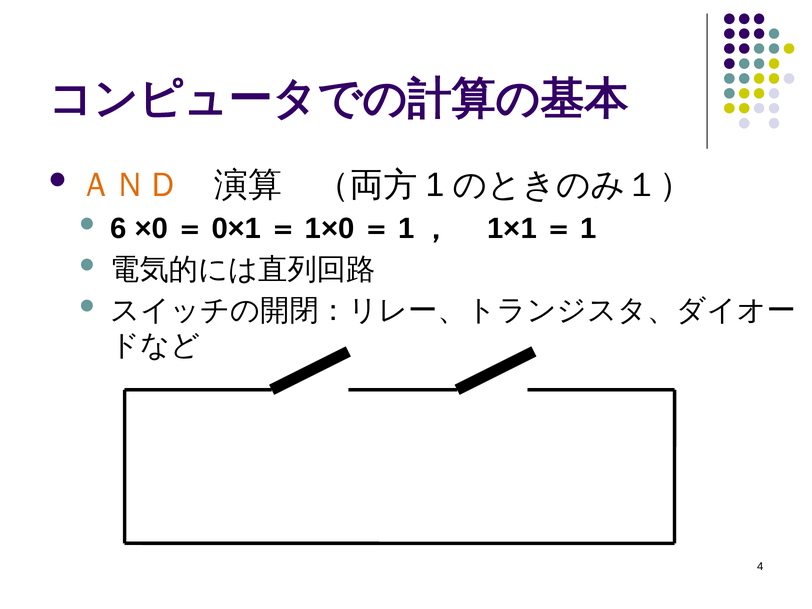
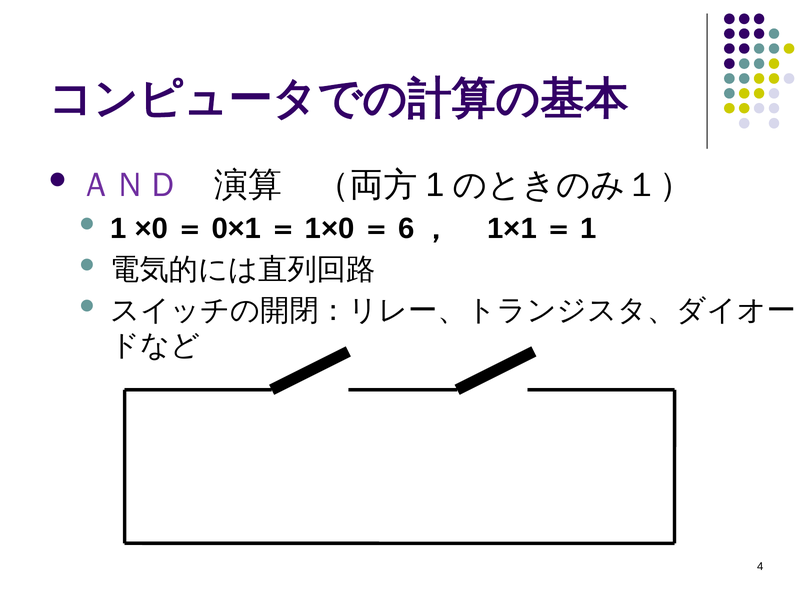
ＡＮＤ colour: orange -> purple (130, 185)
6: 6 -> 1 (118, 228)
1: 1 -> 6 (406, 228)
